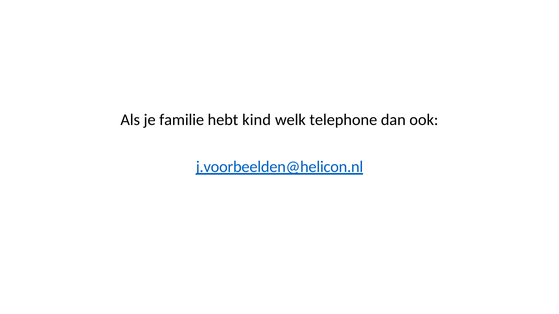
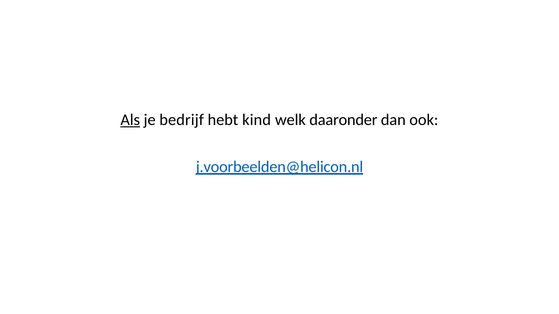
Als underline: none -> present (130, 120)
familie: familie -> bedrijf (182, 120)
telephone: telephone -> daaronder (343, 120)
